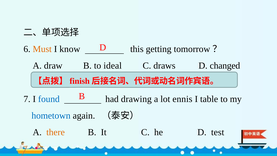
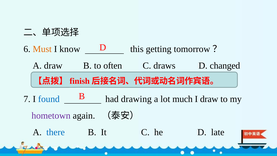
ideal: ideal -> often (113, 66)
ennis: ennis -> much (183, 99)
I table: table -> draw (209, 99)
hometown colour: blue -> purple (51, 116)
there colour: orange -> blue (56, 132)
test: test -> late (218, 132)
